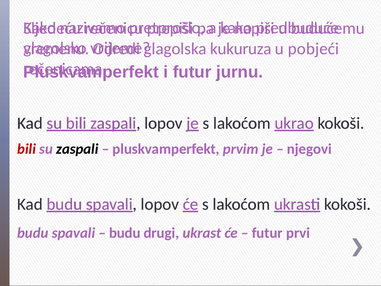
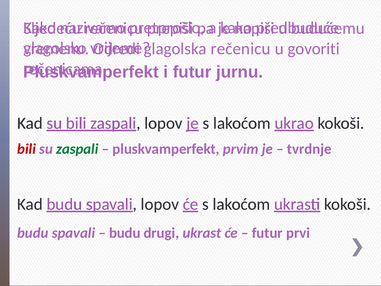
glagolska kukuruza: kukuruza -> rečenicu (241, 49)
pobjeći: pobjeći -> govoriti (314, 49)
zaspali colour: black -> green (77, 149)
njegovi: njegovi -> tvrdnje (309, 149)
